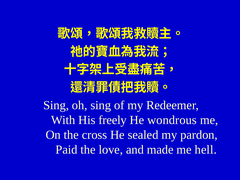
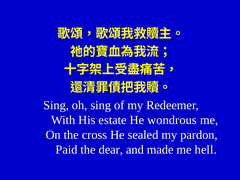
freely: freely -> estate (113, 120)
love: love -> dear (111, 150)
